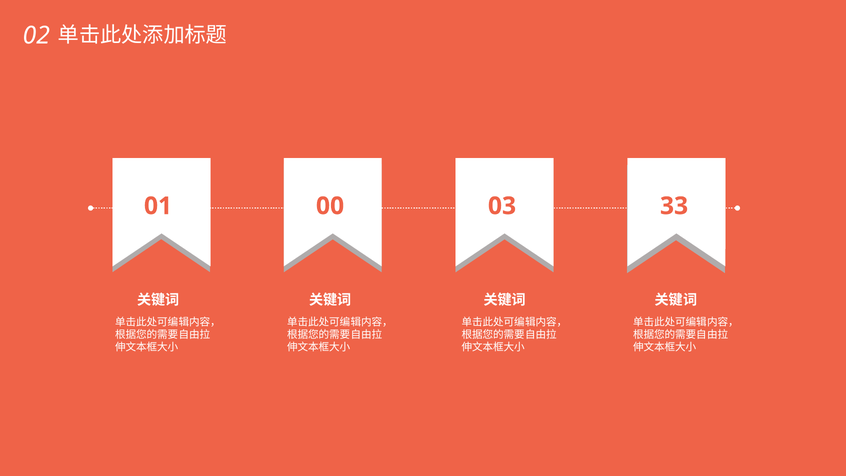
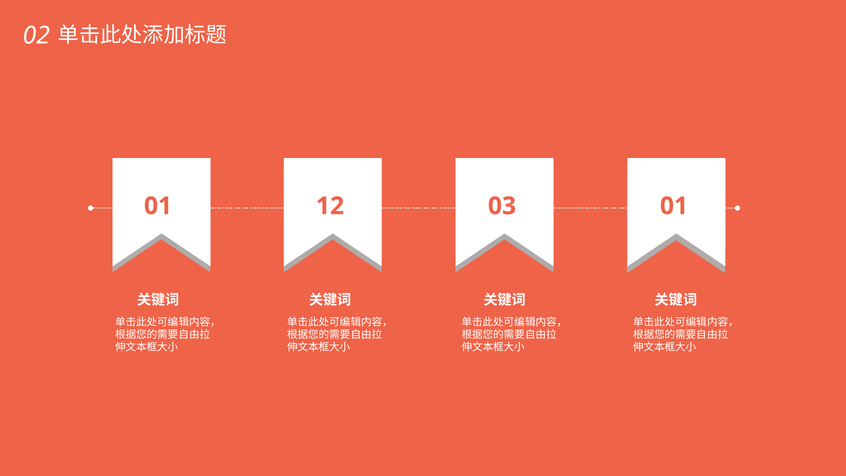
00: 00 -> 12 (330, 206)
03 33: 33 -> 01 (674, 206)
